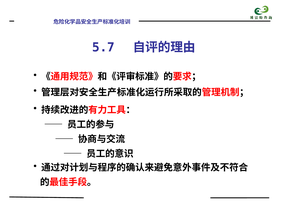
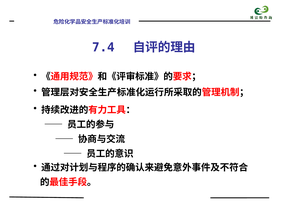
5.7: 5.7 -> 7.4 (103, 47)
